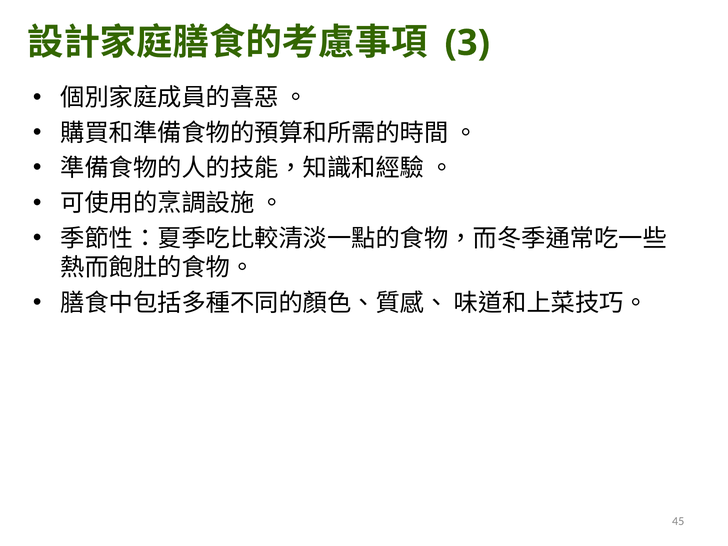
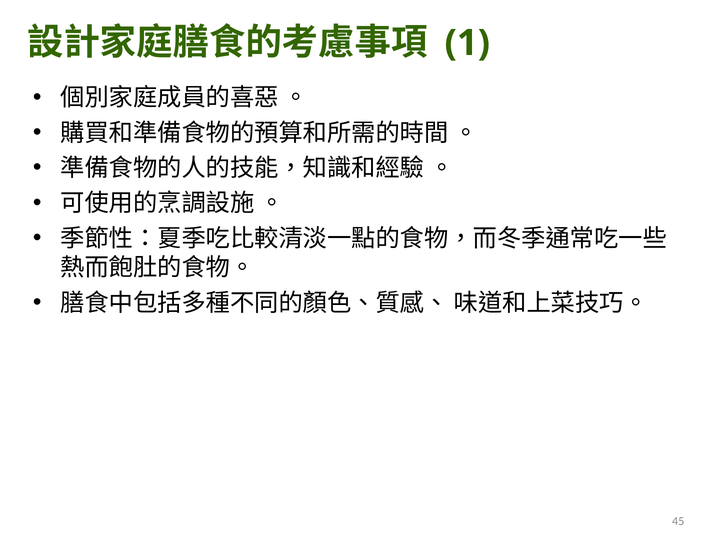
3: 3 -> 1 (467, 43)
